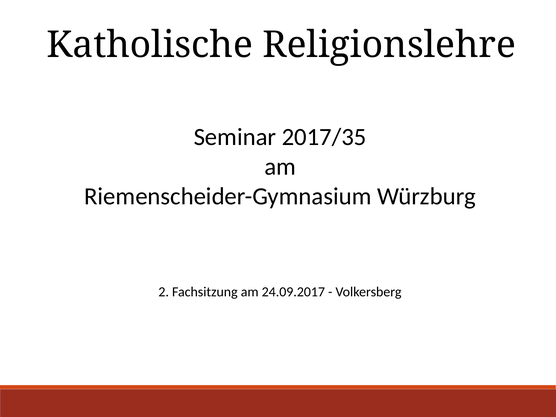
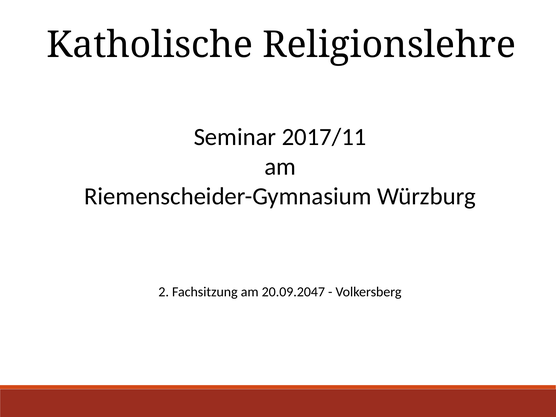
2017/35: 2017/35 -> 2017/11 (324, 137)
24.09.2017: 24.09.2017 -> 20.09.2047 (293, 292)
